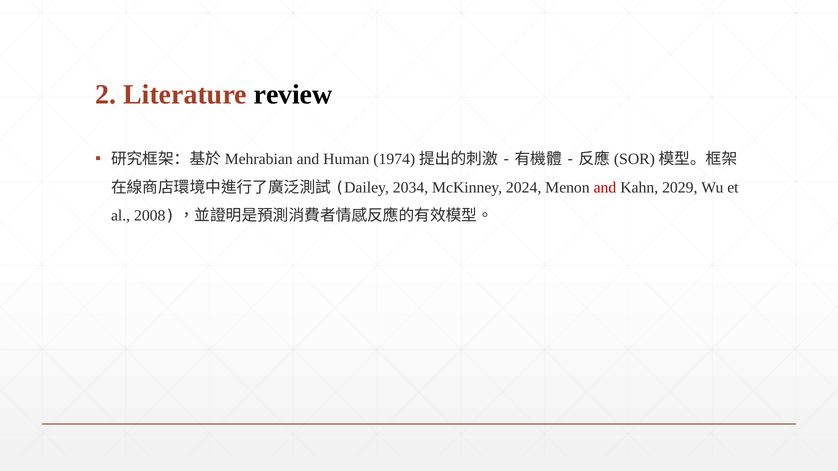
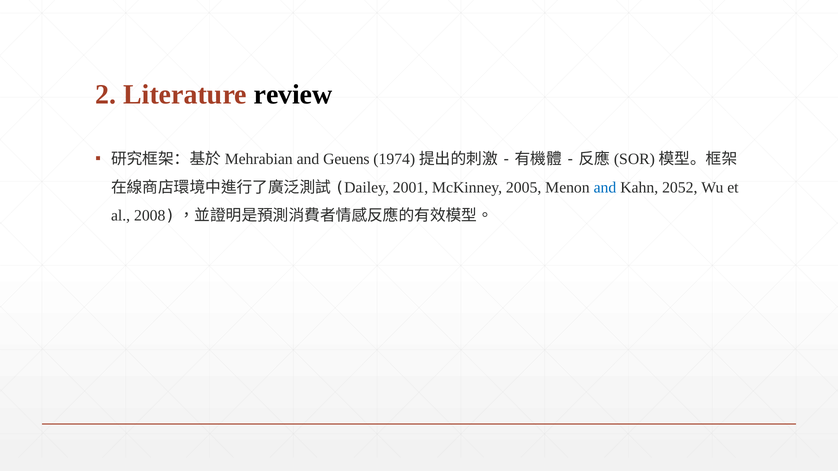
Human: Human -> Geuens (346, 159)
2034: 2034 -> 2001 (411, 188)
2024: 2024 -> 2005 (524, 188)
and colour: red -> blue (605, 188)
2029: 2029 -> 2052 (680, 188)
